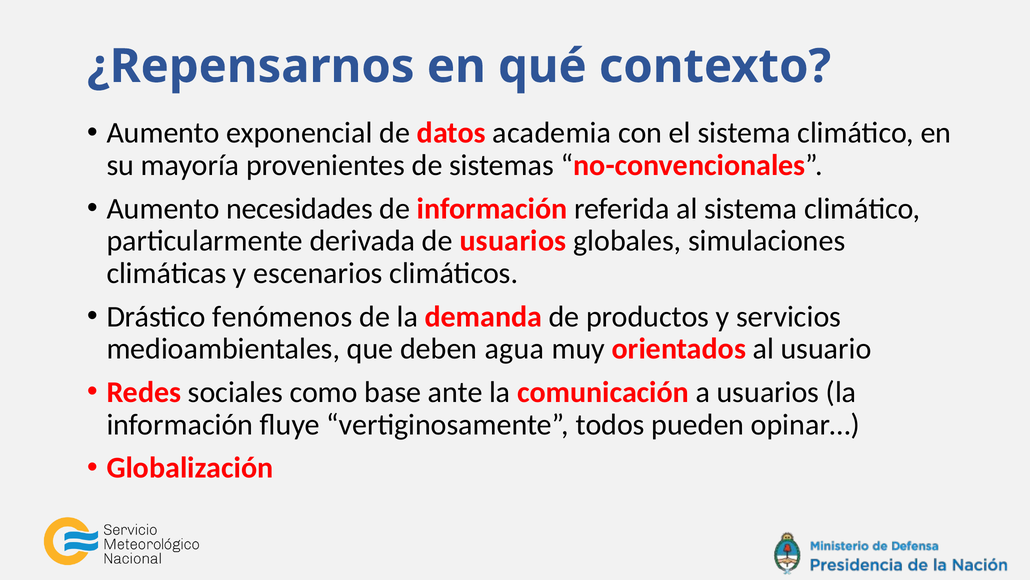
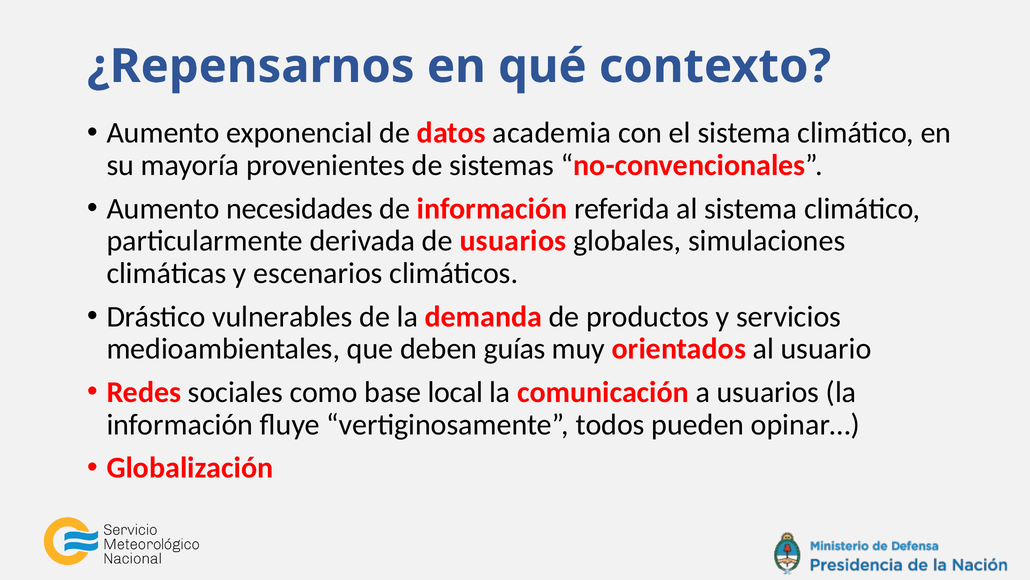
fenómenos: fenómenos -> vulnerables (282, 316)
agua: agua -> guías (515, 349)
ante: ante -> local (455, 392)
